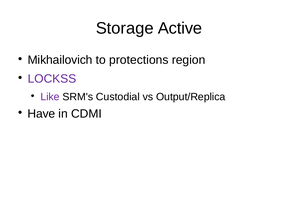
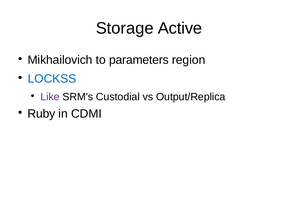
protections: protections -> parameters (139, 60)
LOCKSS colour: purple -> blue (52, 79)
Have: Have -> Ruby (41, 113)
